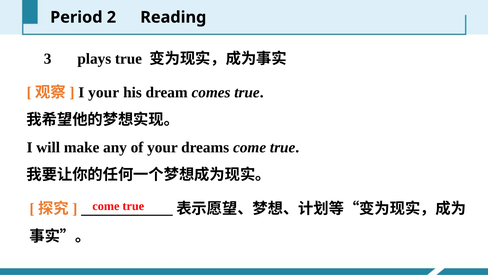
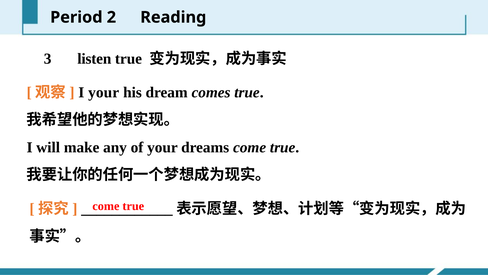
plays: plays -> listen (94, 59)
